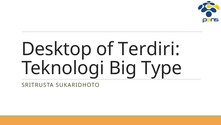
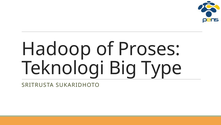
Desktop: Desktop -> Hadoop (56, 49)
Terdiri: Terdiri -> Proses (149, 49)
